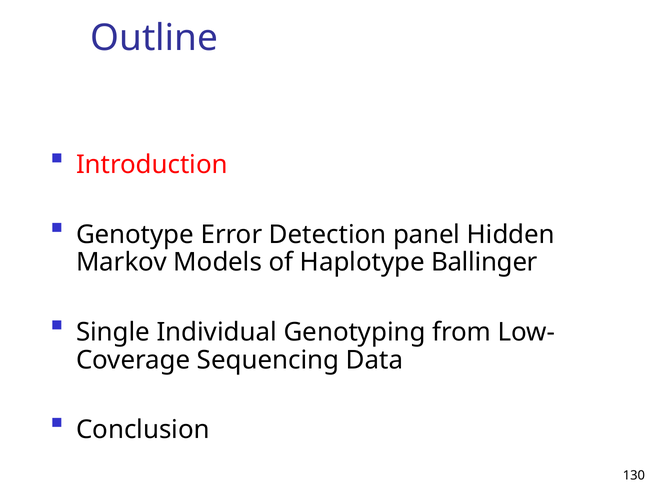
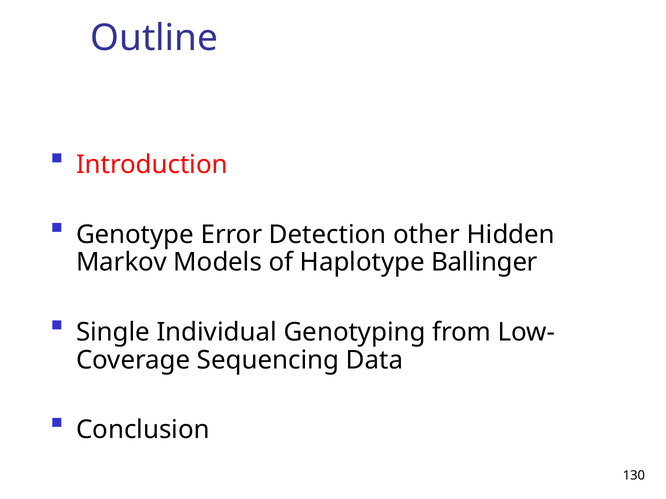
panel: panel -> other (426, 235)
